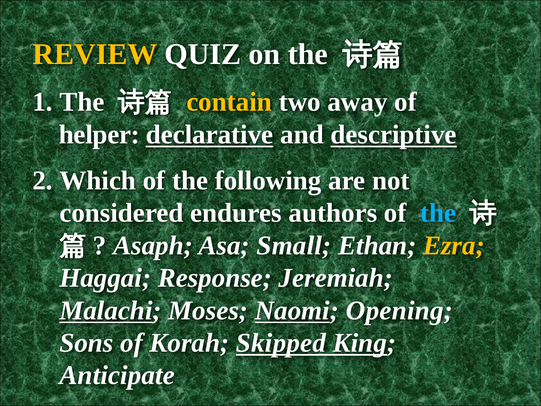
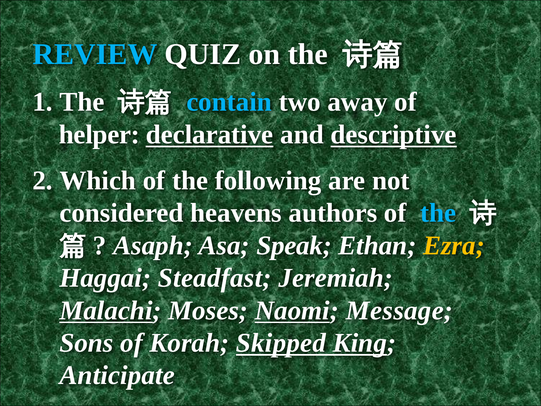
REVIEW colour: yellow -> light blue (95, 54)
contain colour: yellow -> light blue (229, 102)
endures: endures -> heavens (236, 213)
Small: Small -> Speak (294, 245)
Response: Response -> Steadfast (215, 278)
Opening: Opening -> Message (399, 310)
